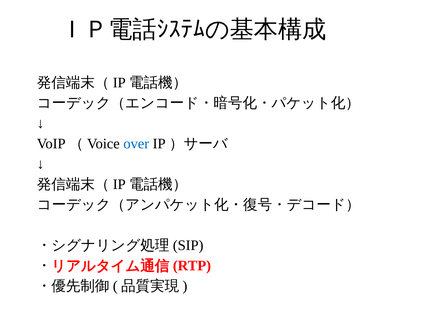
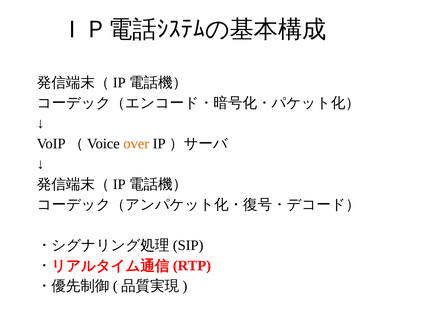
over colour: blue -> orange (136, 143)
